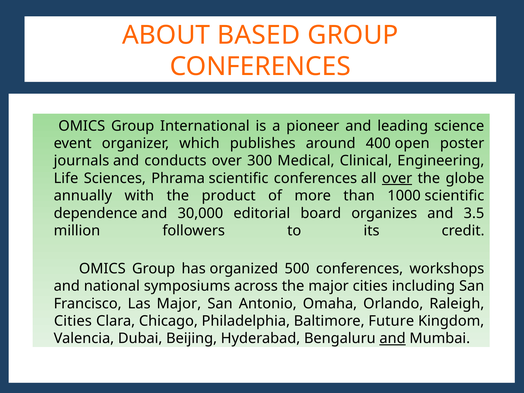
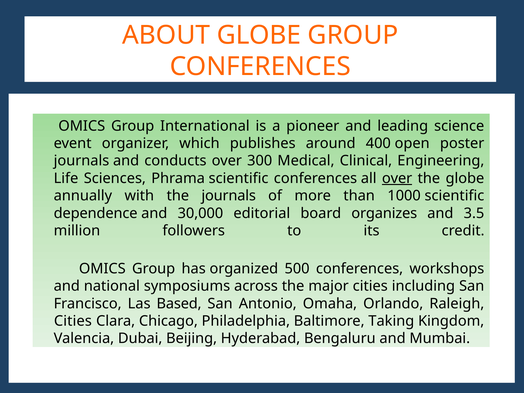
ABOUT BASED: BASED -> GLOBE (259, 35)
the product: product -> journals (229, 196)
Las Major: Major -> Based (179, 304)
Future: Future -> Taking (391, 321)
and underline: present -> none (393, 338)
